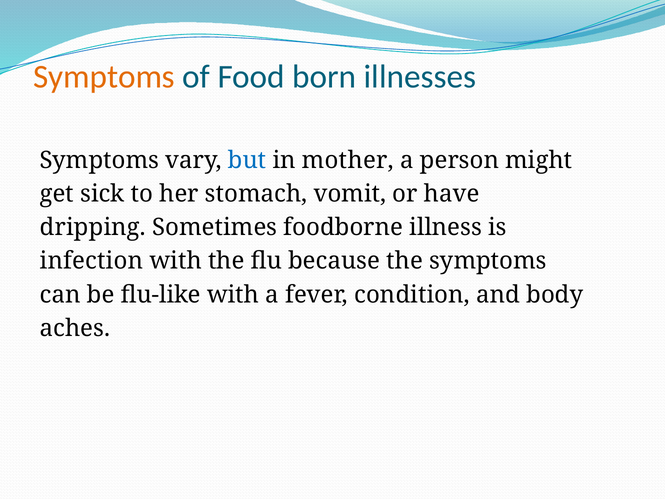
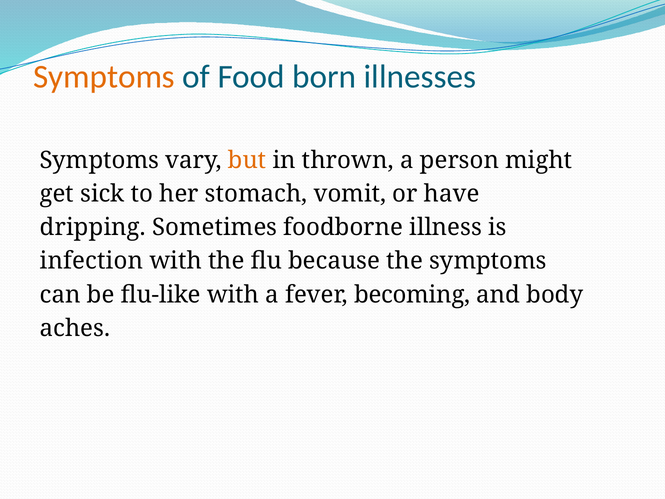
but colour: blue -> orange (247, 160)
mother: mother -> thrown (348, 160)
condition: condition -> becoming (412, 294)
